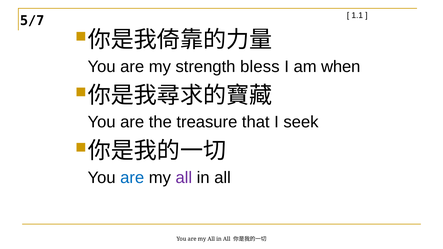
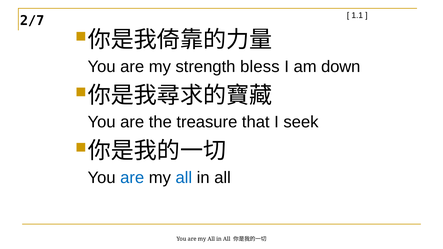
5/7: 5/7 -> 2/7 (32, 21)
when: when -> down (341, 67)
all colour: purple -> blue (184, 178)
